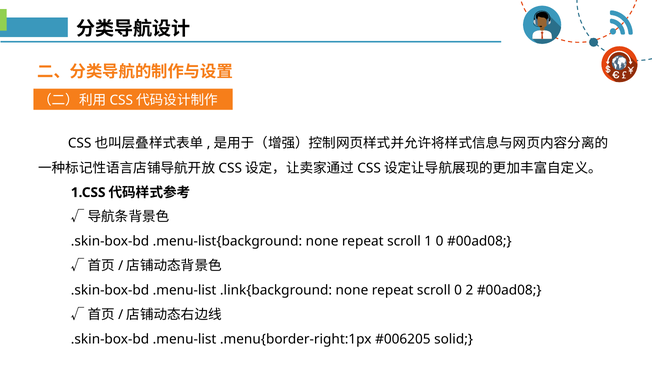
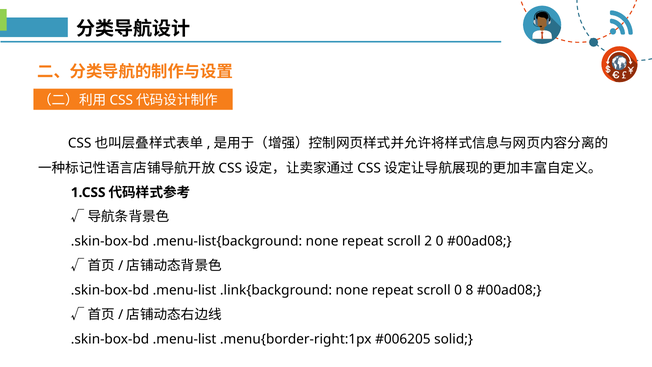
1: 1 -> 2 (428, 241)
2: 2 -> 8 (469, 290)
